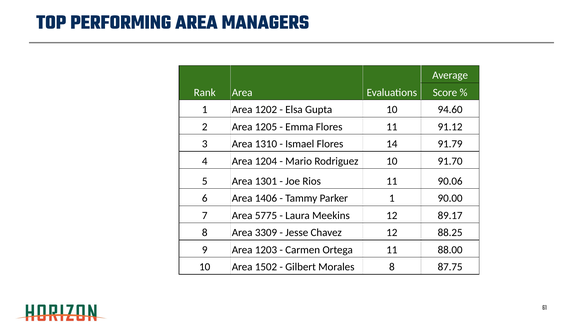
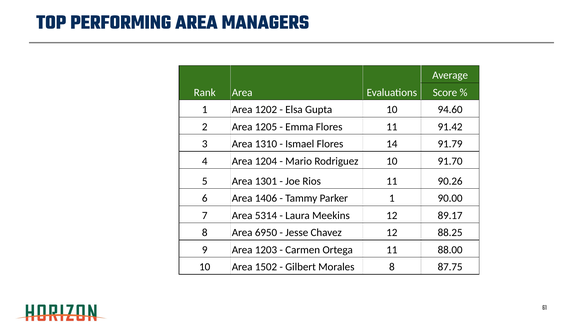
91.12: 91.12 -> 91.42 (450, 127)
90.06: 90.06 -> 90.26 (450, 181)
5775: 5775 -> 5314 (266, 215)
3309: 3309 -> 6950 (266, 233)
